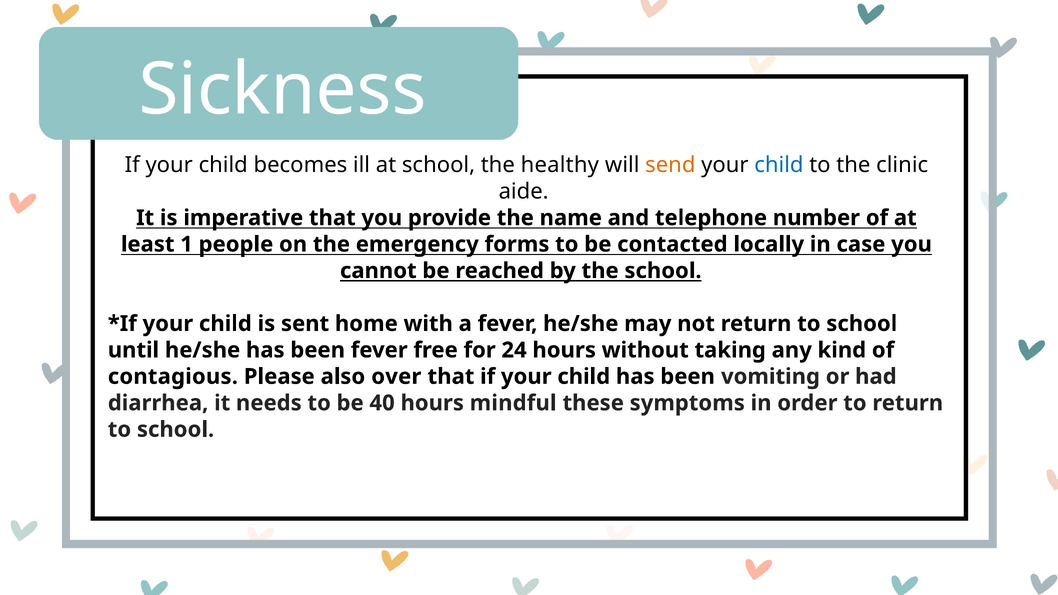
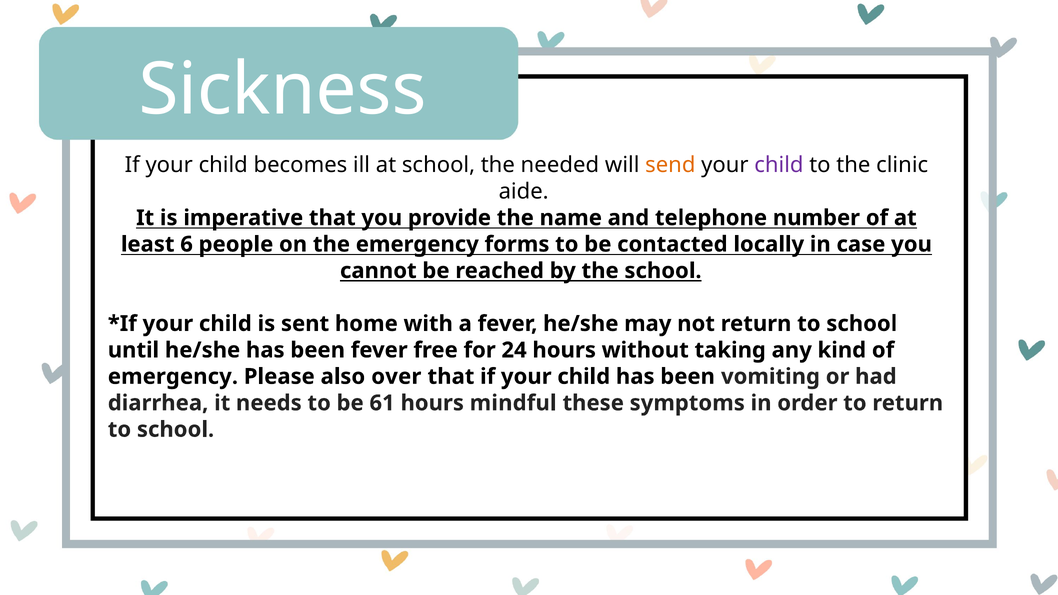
healthy: healthy -> needed (560, 165)
child colour: blue -> purple (779, 165)
1: 1 -> 6 (187, 244)
contagious: contagious -> emergency (173, 377)
40: 40 -> 61 (382, 403)
